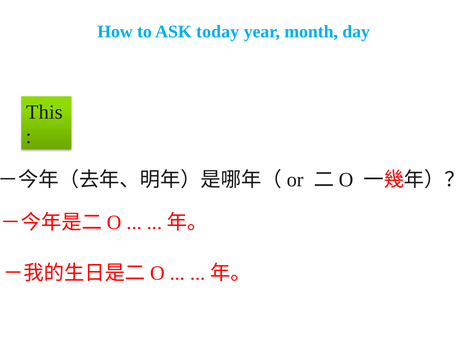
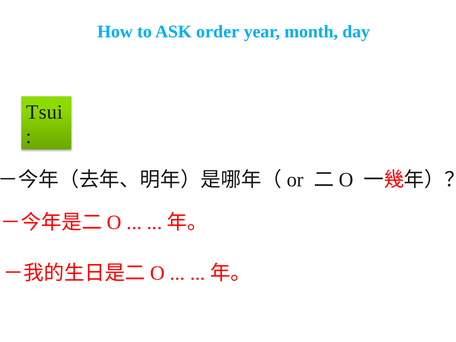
today: today -> order (218, 32)
This: This -> Tsui (44, 112)
